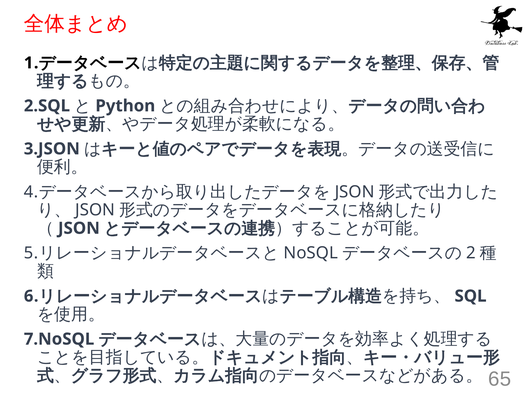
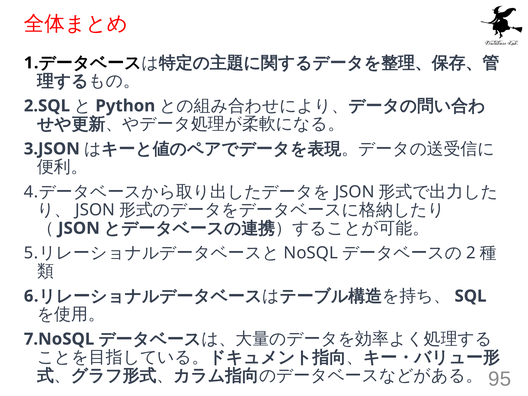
65: 65 -> 95 (500, 379)
